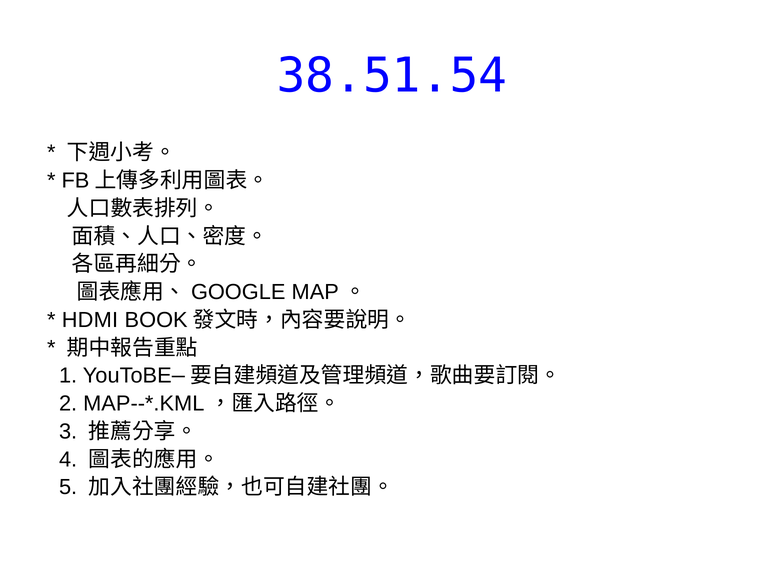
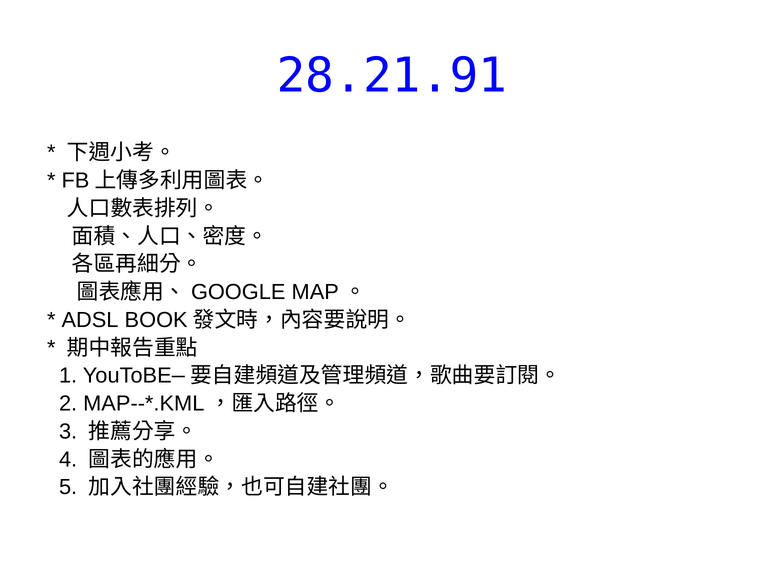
38.51.54: 38.51.54 -> 28.21.91 (392, 76)
HDMI: HDMI -> ADSL (90, 320)
